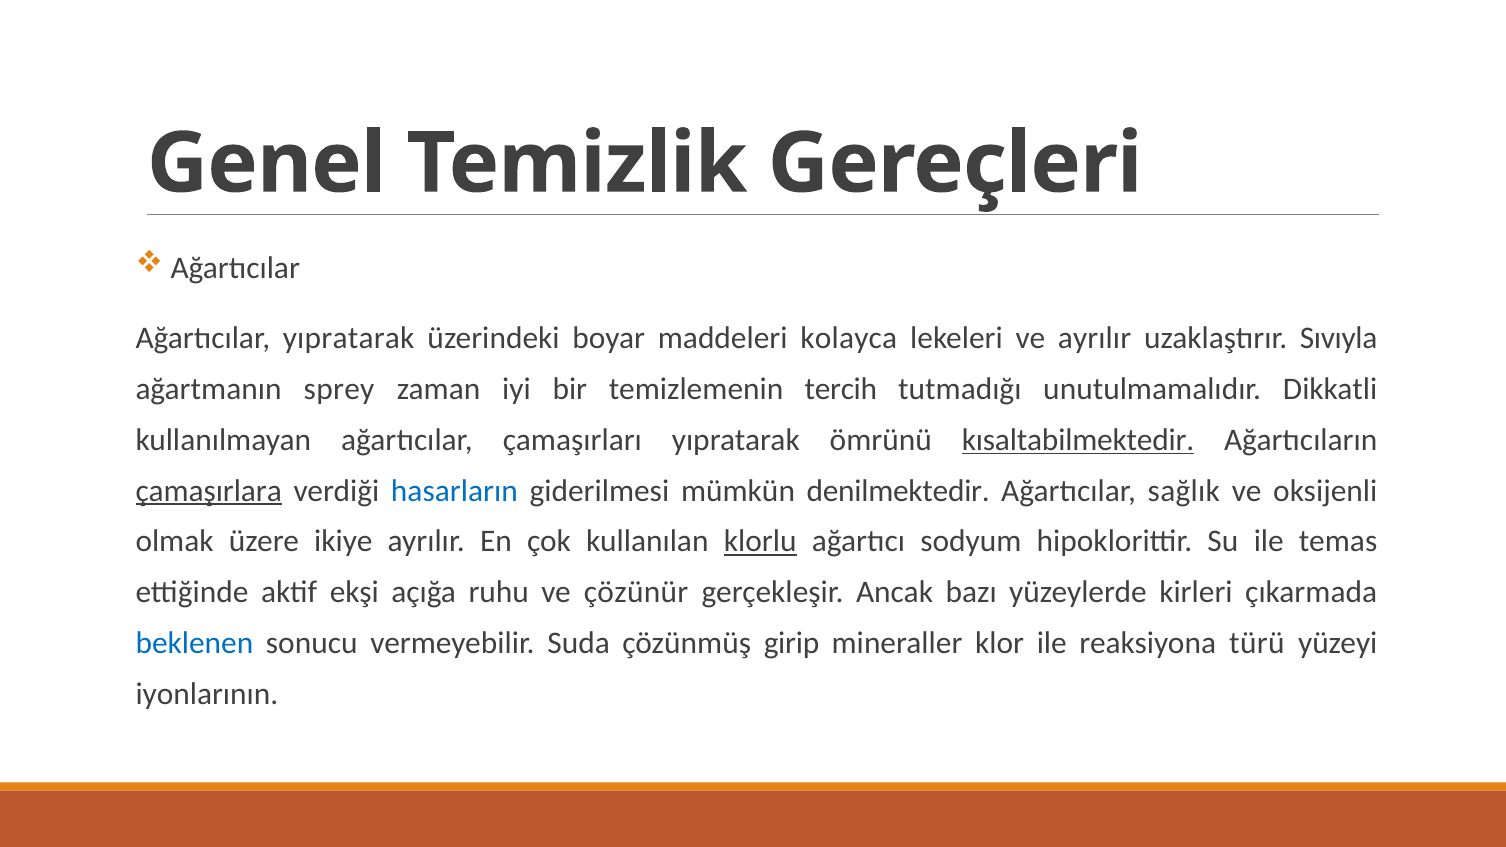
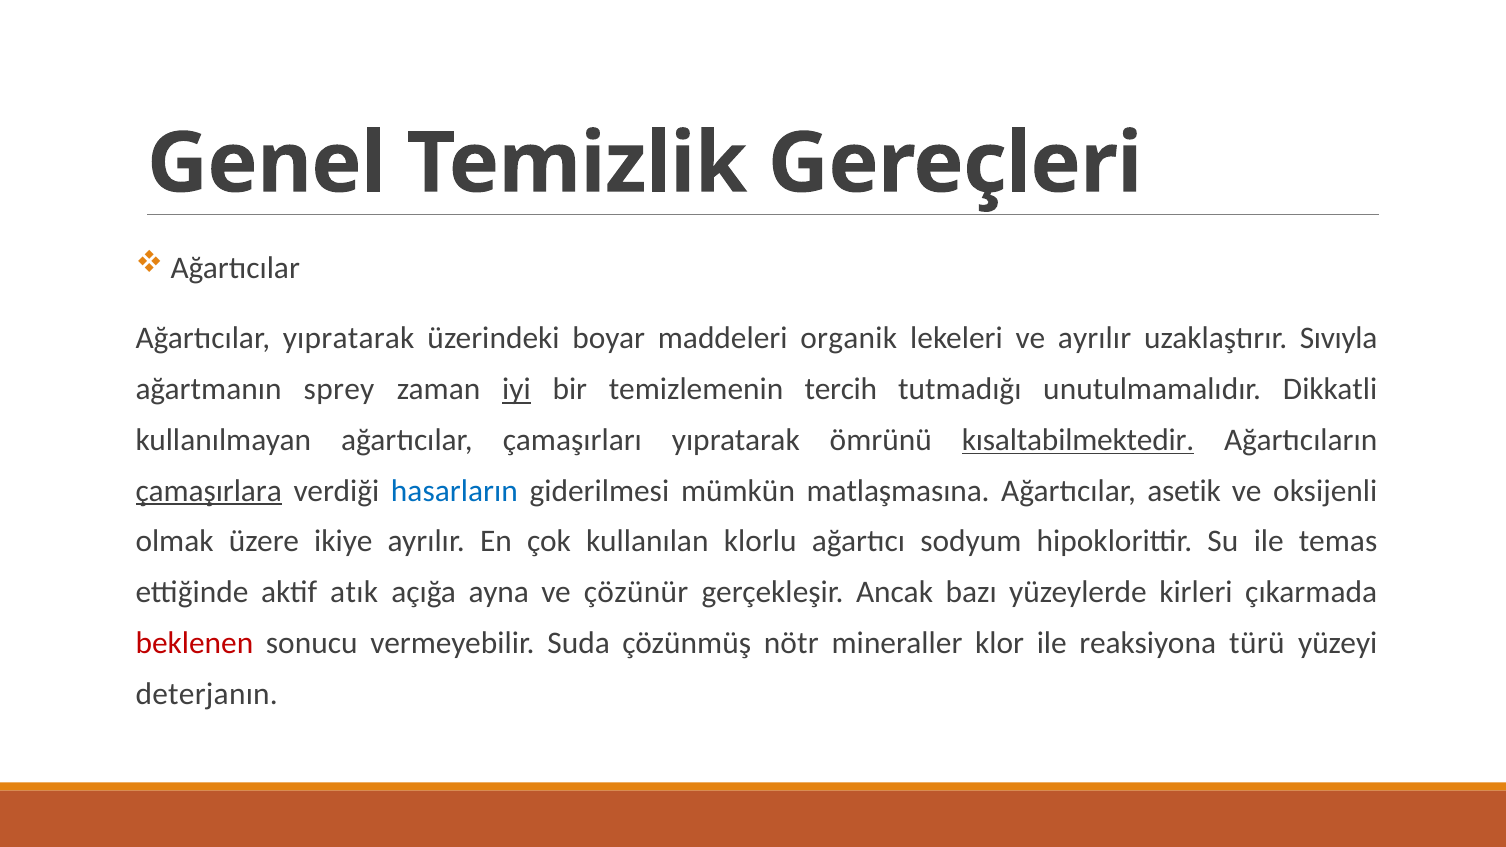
kolayca: kolayca -> organik (849, 338)
iyi underline: none -> present (516, 389)
denilmektedir: denilmektedir -> matlaşmasına (898, 491)
sağlık: sağlık -> asetik (1184, 491)
klorlu underline: present -> none (760, 542)
ekşi: ekşi -> atık (354, 592)
ruhu: ruhu -> ayna (499, 592)
beklenen colour: blue -> red (194, 643)
girip: girip -> nötr (791, 643)
iyonlarının: iyonlarının -> deterjanın (207, 694)
